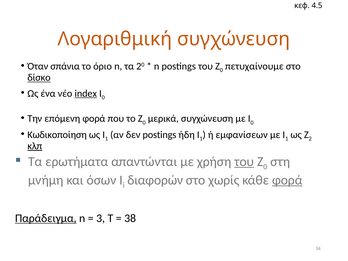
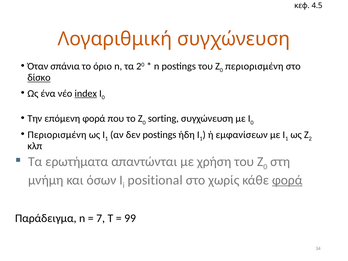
πετυχαίνουμε: πετυχαίνουμε -> περιορισμένη (254, 66)
μερικά: μερικά -> sorting (163, 119)
Κωδικοποίηση: Κωδικοποίηση -> Περιορισμένη (57, 135)
κλπ underline: present -> none (35, 146)
του underline: present -> none (244, 162)
διαφορών: διαφορών -> positional (155, 180)
Παράδειγμα underline: present -> none (46, 218)
3: 3 -> 7 (101, 218)
38: 38 -> 99 (130, 218)
